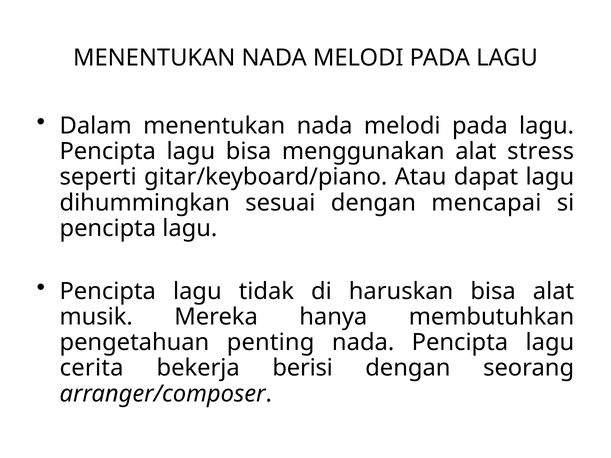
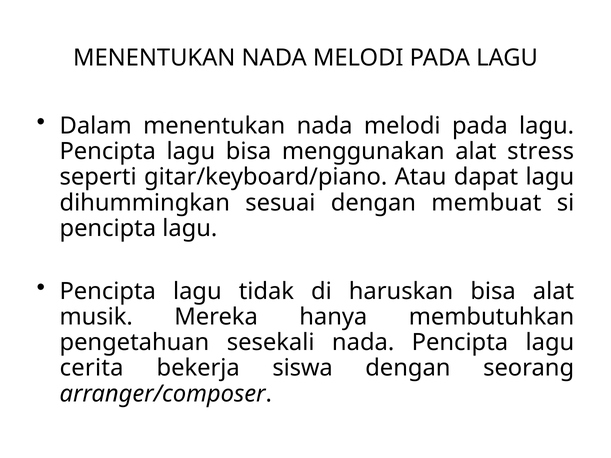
mencapai: mencapai -> membuat (486, 203)
penting: penting -> sesekali (271, 343)
berisi: berisi -> siswa (303, 368)
